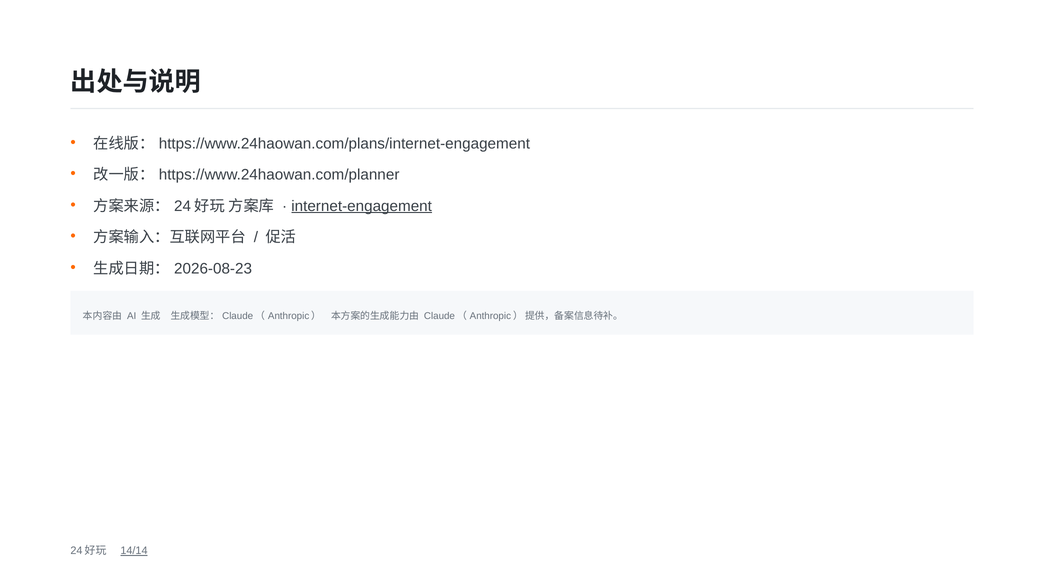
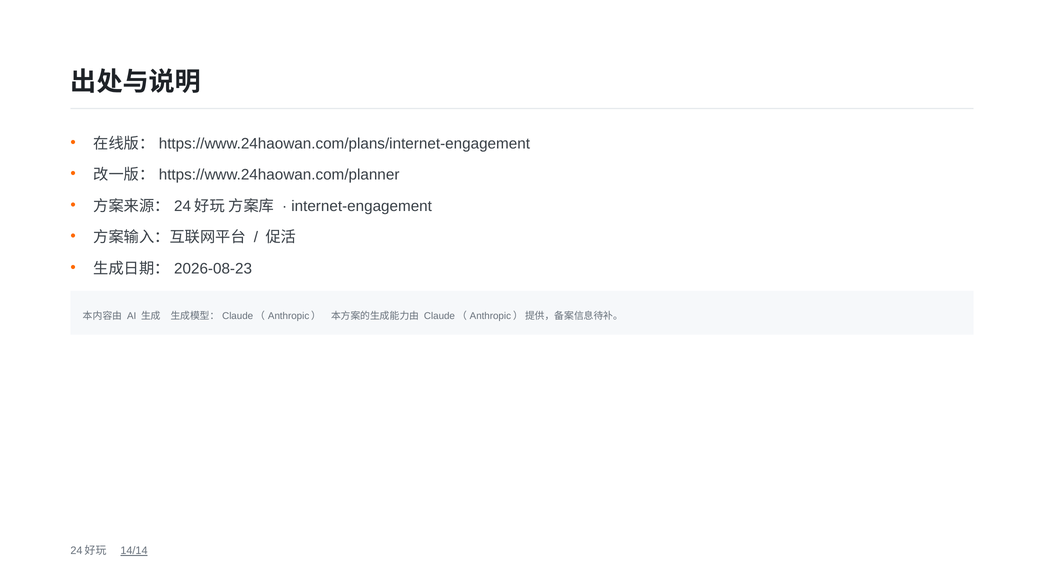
internet-engagement underline: present -> none (362, 206)
